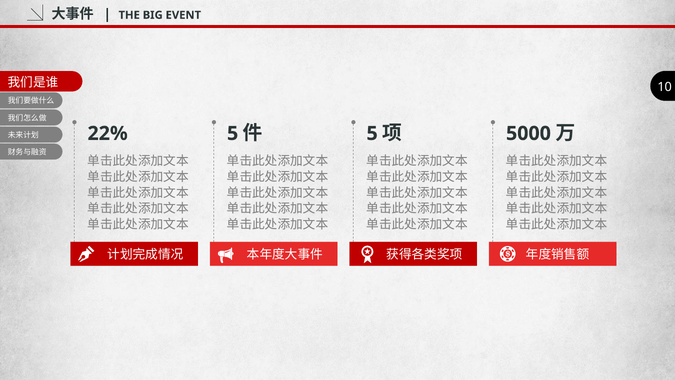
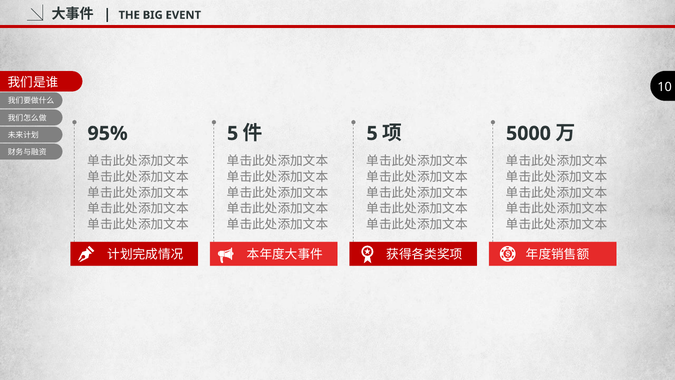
22%: 22% -> 95% (108, 133)
